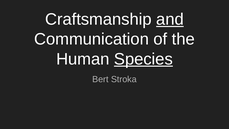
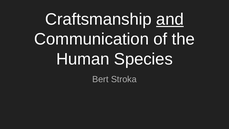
Species underline: present -> none (143, 59)
